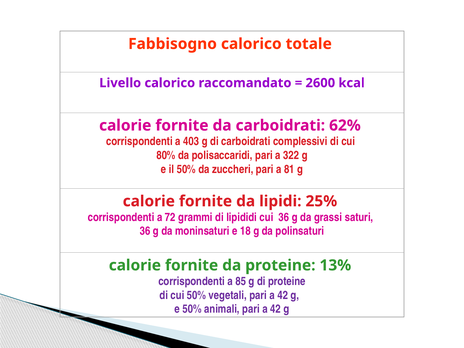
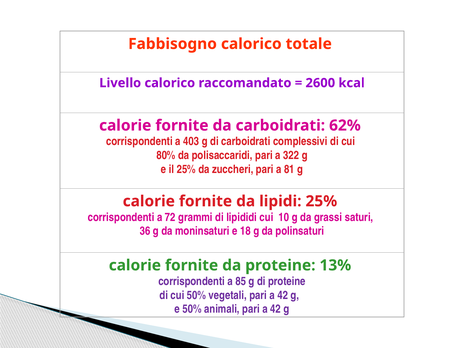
il 50%: 50% -> 25% (186, 169)
cui 36: 36 -> 10 (284, 217)
